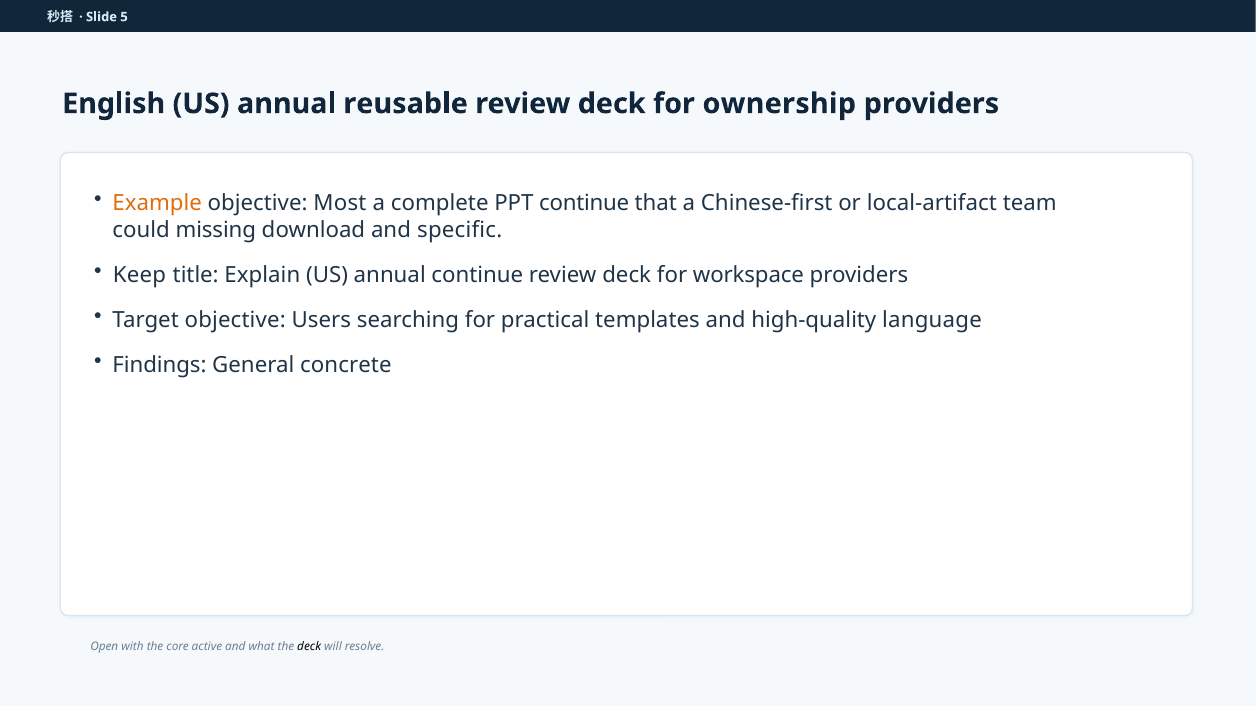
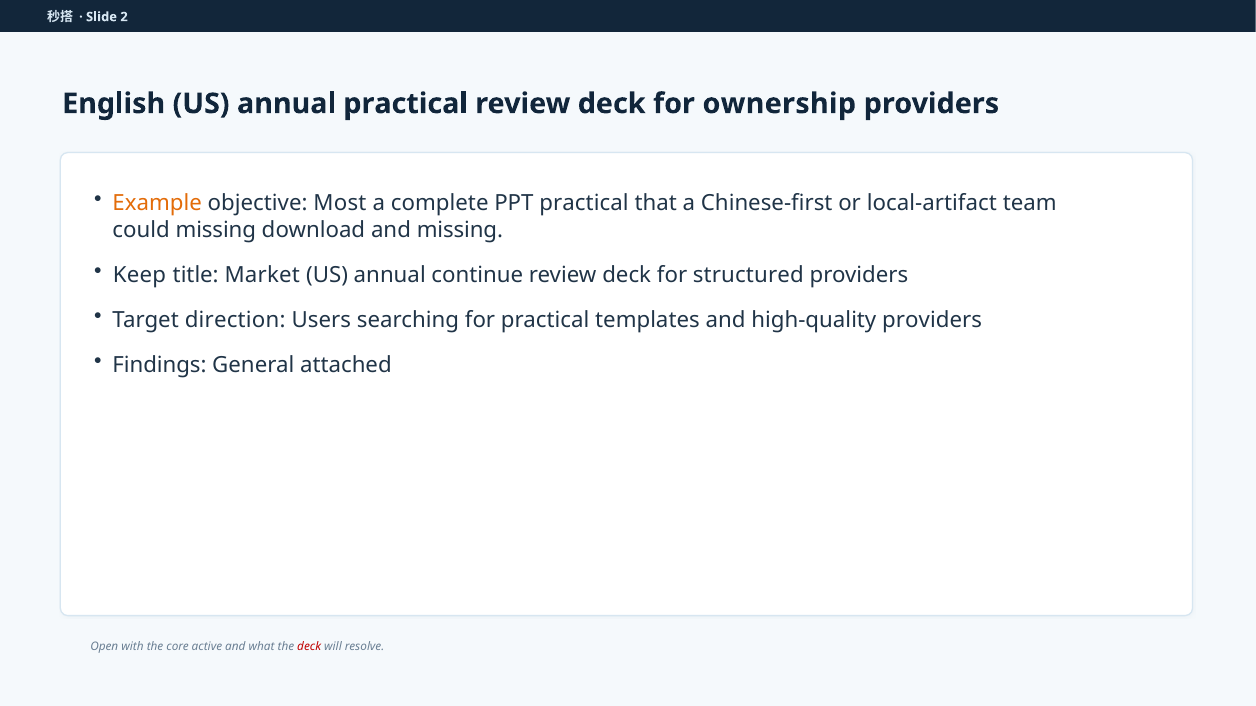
5: 5 -> 2 (124, 17)
annual reusable: reusable -> practical (406, 104)
PPT continue: continue -> practical (584, 203)
and specific: specific -> missing (460, 230)
Explain: Explain -> Market (262, 275)
workspace: workspace -> structured (748, 275)
Target objective: objective -> direction (235, 320)
high-quality language: language -> providers (932, 320)
concrete: concrete -> attached (346, 365)
deck colour: black -> red (309, 647)
